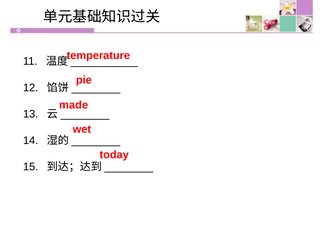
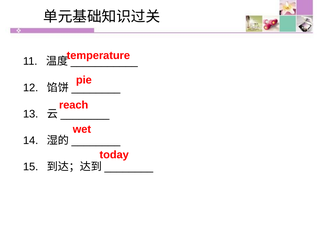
made: made -> reach (74, 105)
